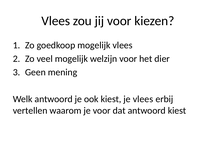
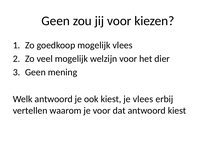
Vlees: Vlees -> Geen (56, 21)
